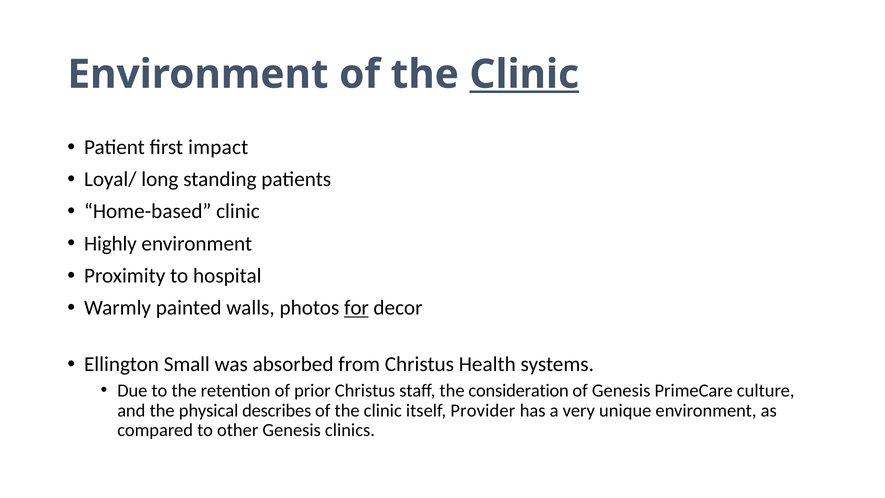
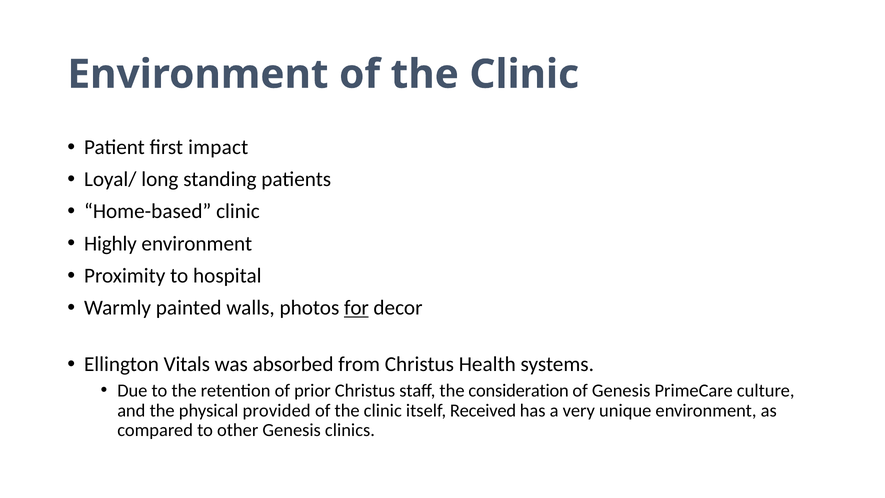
Clinic underline: present -> none (524, 74)
Small: Small -> Vitals (187, 364)
describes: describes -> provided (277, 410)
Provider: Provider -> Received (483, 410)
